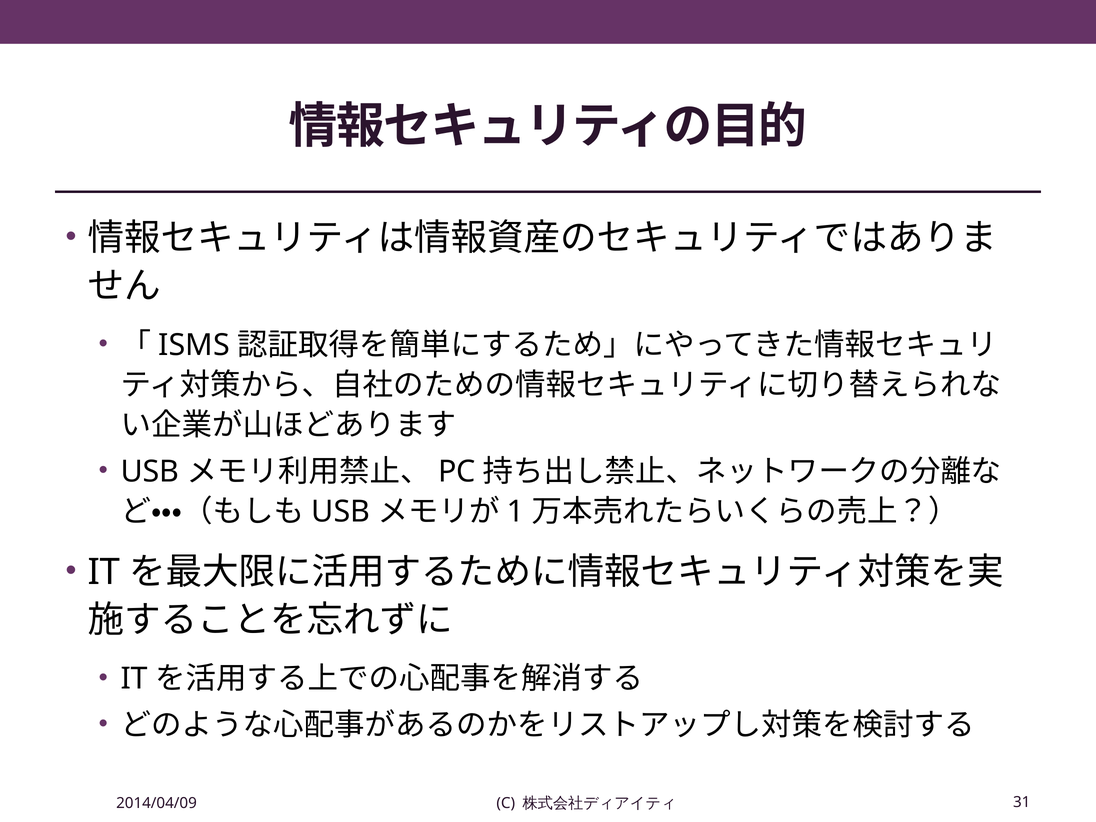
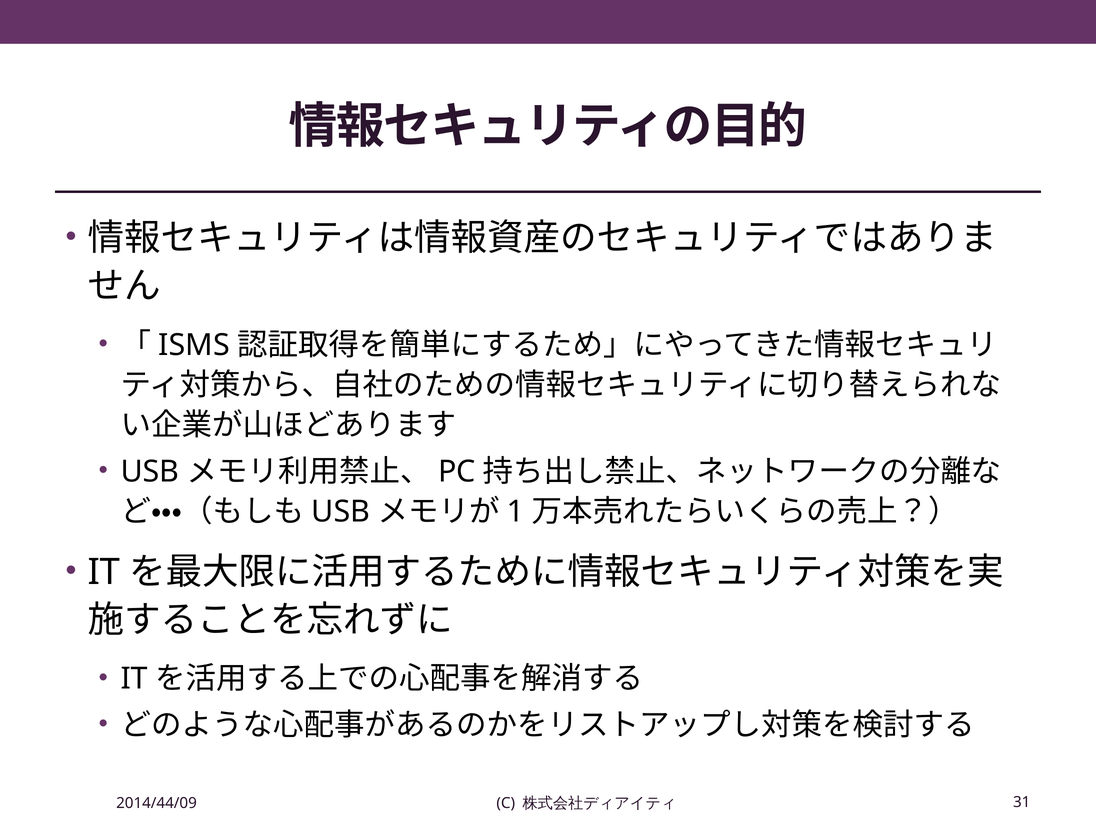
2014/04/09: 2014/04/09 -> 2014/44/09 (157, 803)
